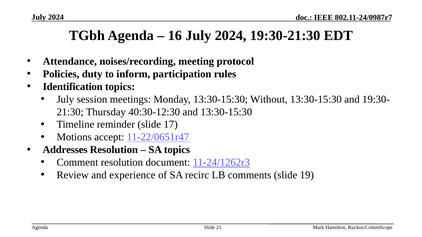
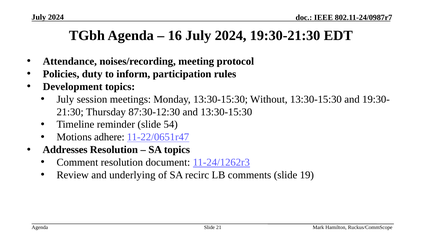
Identification: Identification -> Development (73, 87)
40:30-12:30: 40:30-12:30 -> 87:30-12:30 (154, 112)
17: 17 -> 54 (171, 125)
accept: accept -> adhere (109, 137)
experience: experience -> underlying (132, 175)
